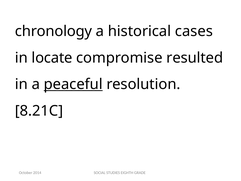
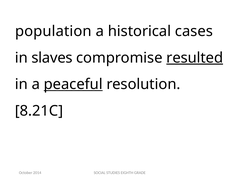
chronology: chronology -> population (53, 31)
locate: locate -> slaves (52, 58)
resulted underline: none -> present (195, 58)
